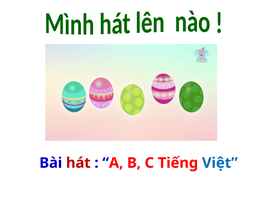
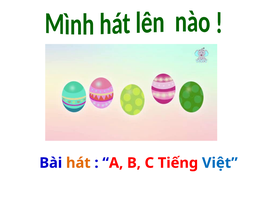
hát colour: red -> orange (78, 163)
